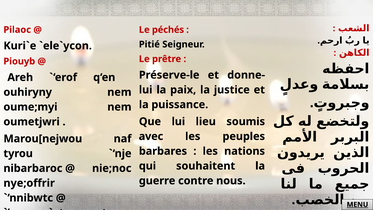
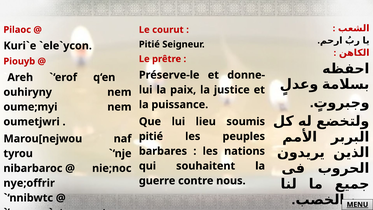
péchés: péchés -> courut (168, 30)
avec: avec -> pitié (151, 136)
